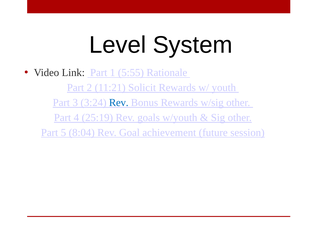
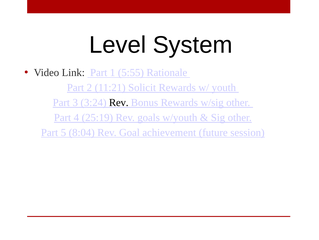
Rev colour: blue -> black (119, 102)
